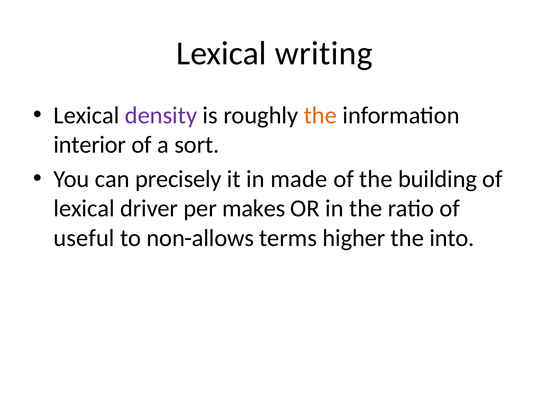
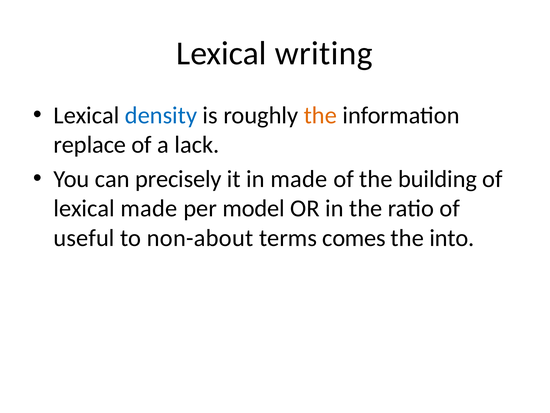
density colour: purple -> blue (161, 115)
interior: interior -> replace (90, 145)
sort: sort -> lack (197, 145)
lexical driver: driver -> made (149, 208)
makes: makes -> model (254, 208)
non-allows: non-allows -> non-about (200, 238)
higher: higher -> comes (354, 238)
